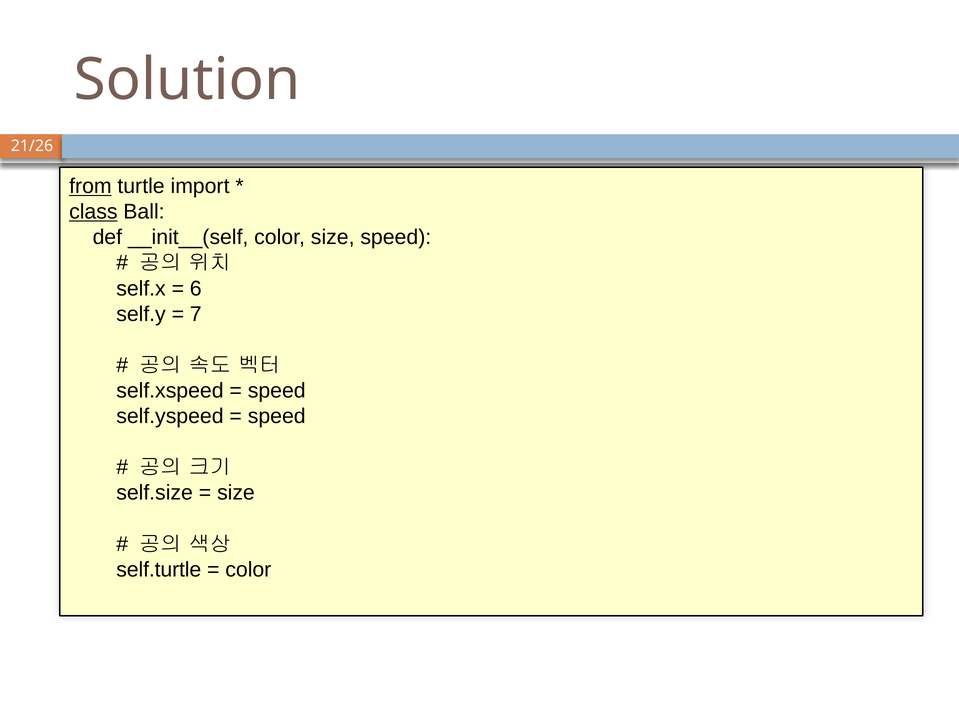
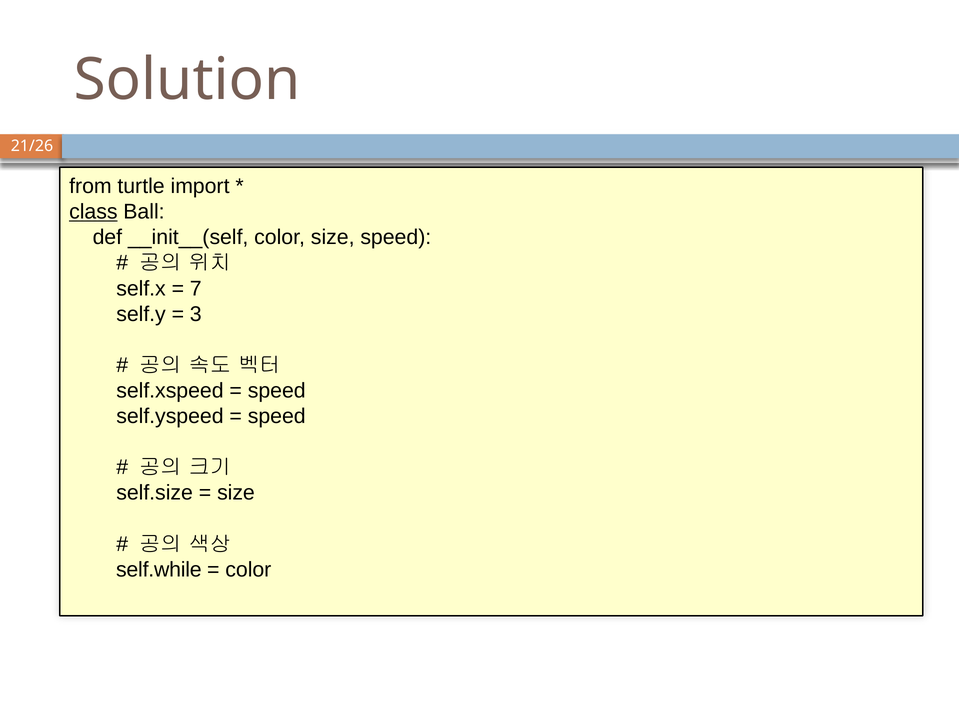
from underline: present -> none (90, 186)
6: 6 -> 7 (196, 289)
7: 7 -> 3 (196, 314)
self.turtle: self.turtle -> self.while (159, 570)
